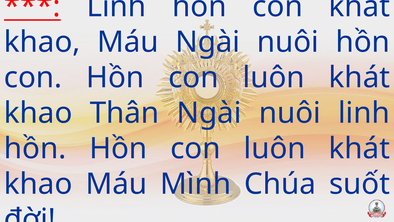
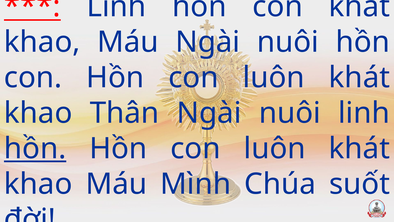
hồn underline: none -> present (35, 148)
